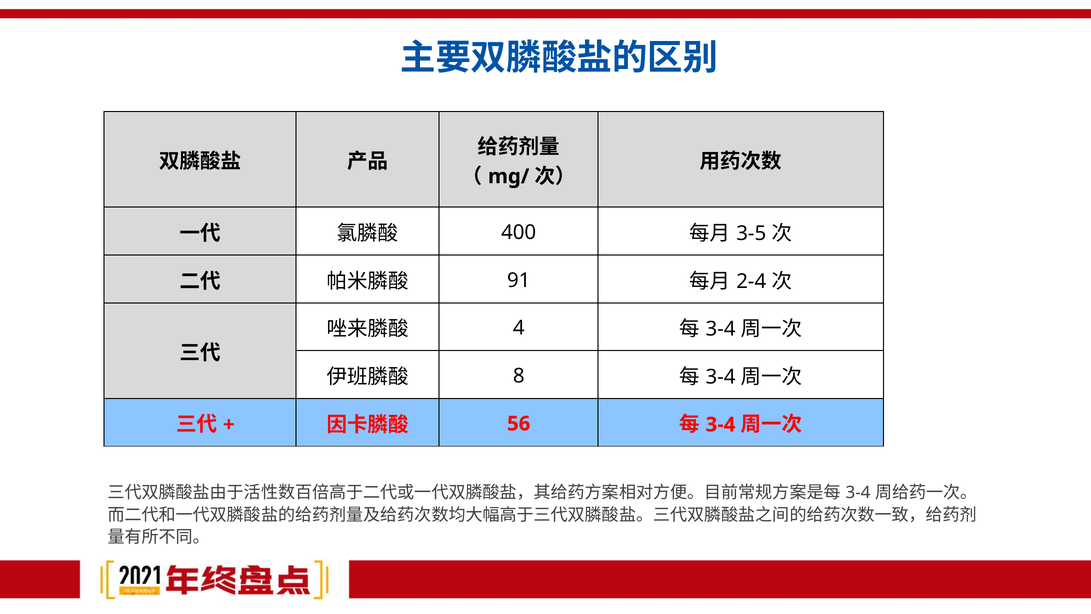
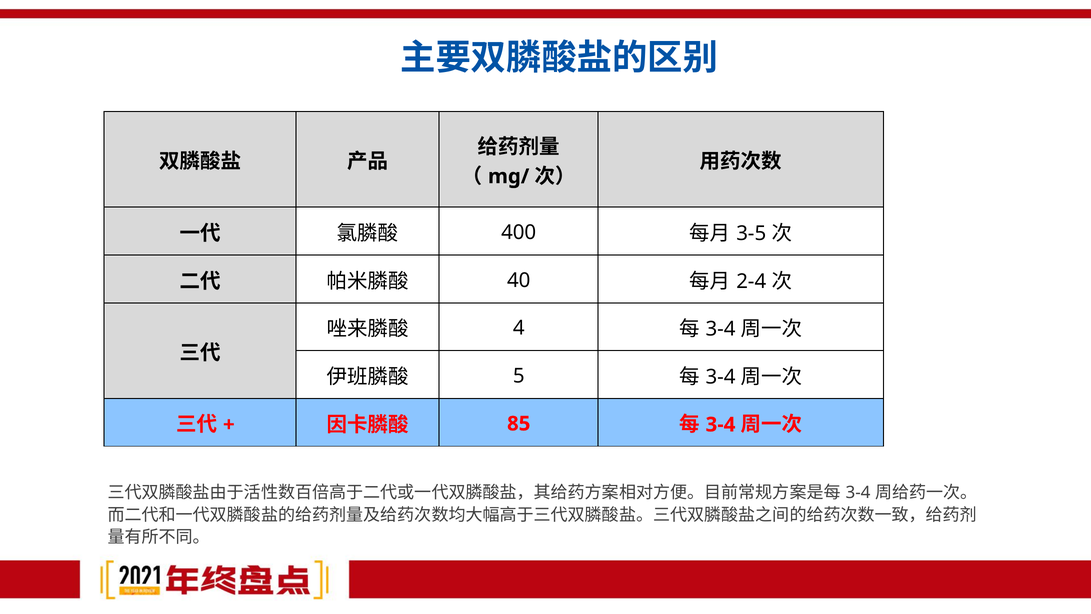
91: 91 -> 40 (519, 280)
8: 8 -> 5 (519, 376)
56: 56 -> 85 (519, 424)
